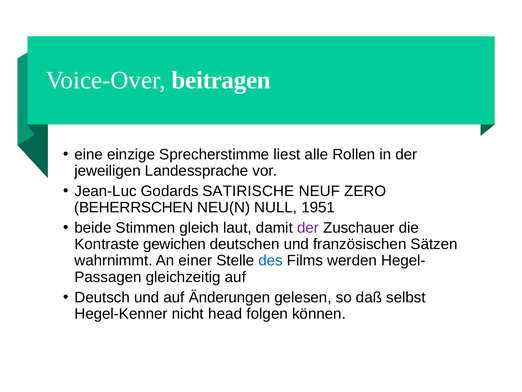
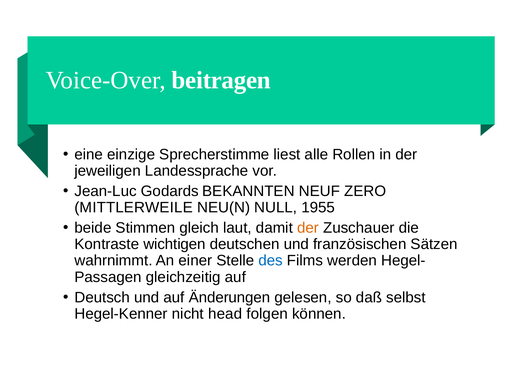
SATIRISCHE: SATIRISCHE -> BEKANNTEN (248, 191)
BEHERRSCHEN: BEHERRSCHEN -> MITTLERWEILE (134, 207)
1951: 1951 -> 1955 (318, 207)
der colour: purple -> orange (308, 228)
gewichen: gewichen -> wichtigen (175, 244)
